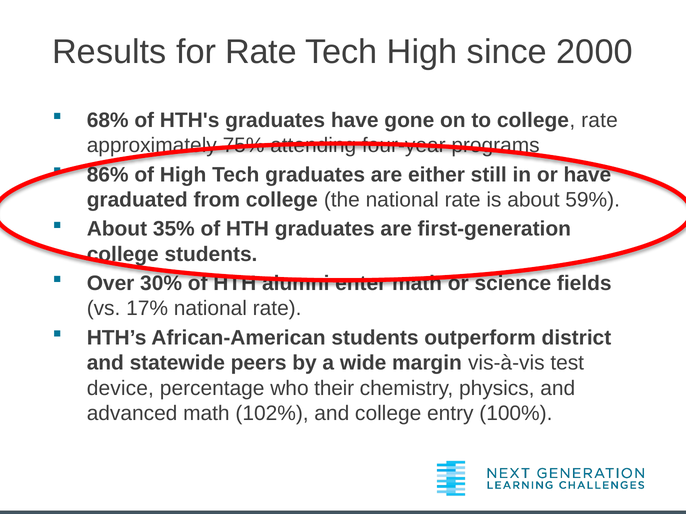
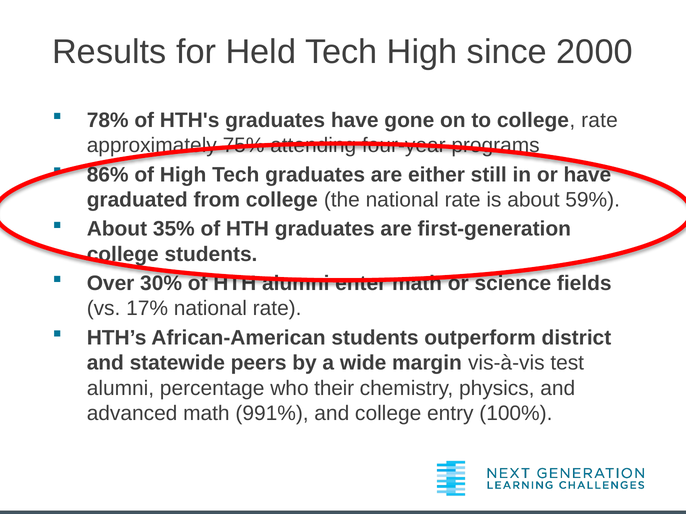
for Rate: Rate -> Held (261, 52)
68%: 68% -> 78% (108, 120)
device: device -> alumni (120, 389)
102%: 102% -> 991% (272, 414)
